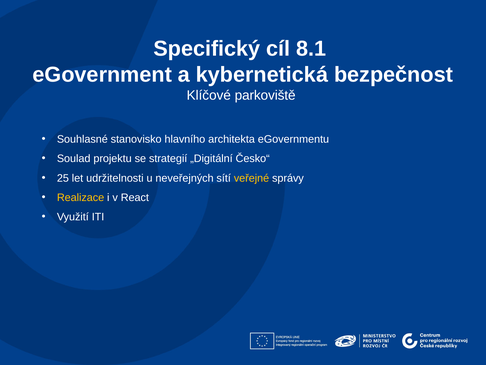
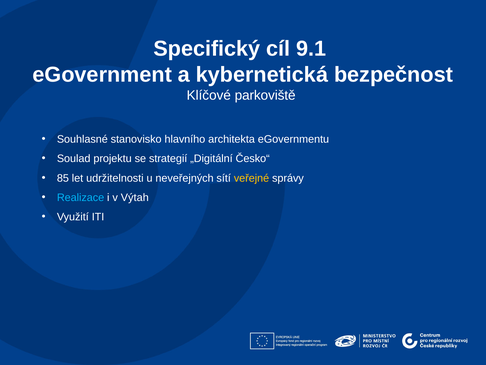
8.1: 8.1 -> 9.1 (311, 49)
25: 25 -> 85 (63, 178)
Realizace colour: yellow -> light blue (81, 197)
React: React -> Výtah (135, 197)
